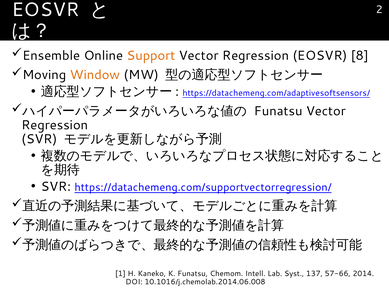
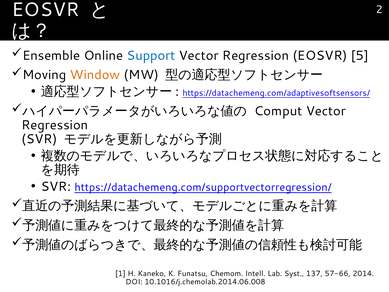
Support colour: orange -> blue (151, 55)
8: 8 -> 5 (360, 55)
Funatsu: Funatsu -> Comput (278, 111)
